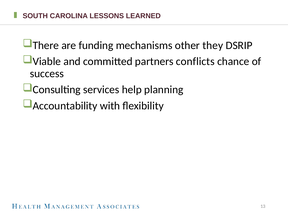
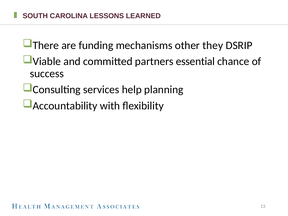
conflicts: conflicts -> essential (195, 61)
